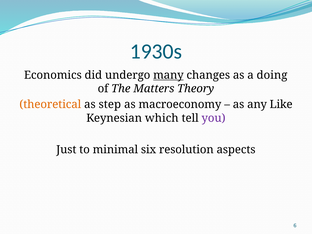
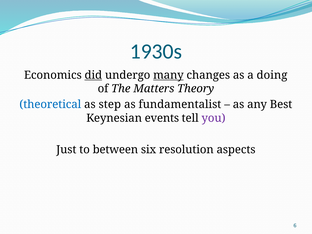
did underline: none -> present (93, 75)
theoretical colour: orange -> blue (50, 104)
macroeconomy: macroeconomy -> fundamentalist (180, 104)
Like: Like -> Best (281, 104)
which: which -> events (162, 118)
minimal: minimal -> between (115, 150)
